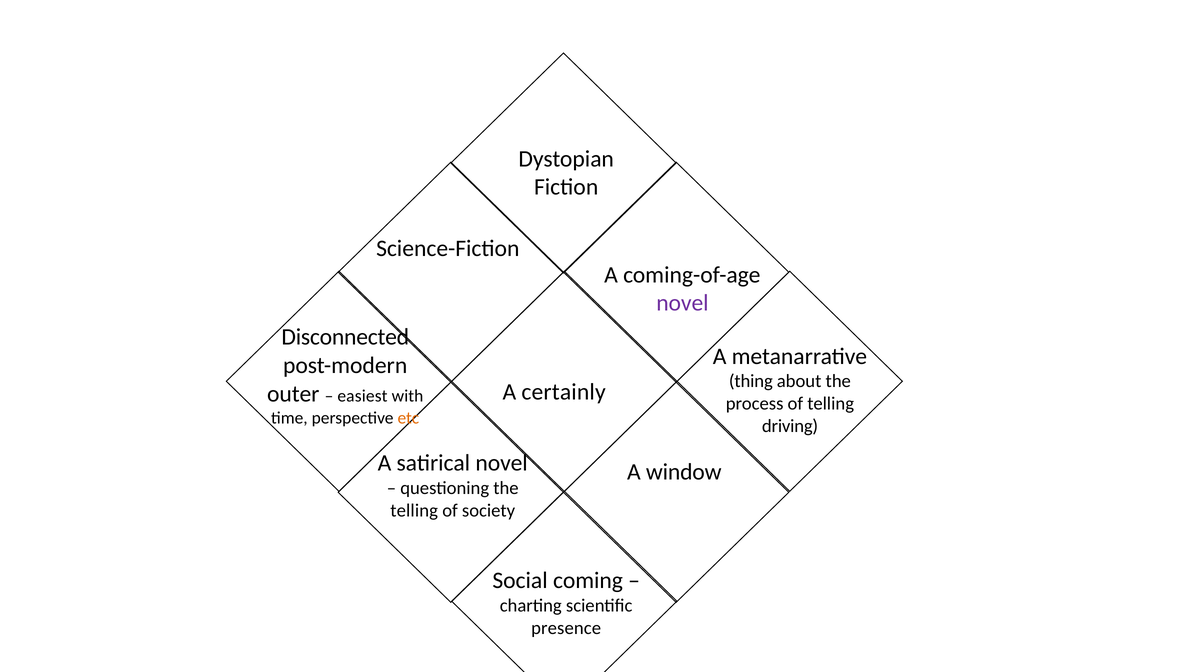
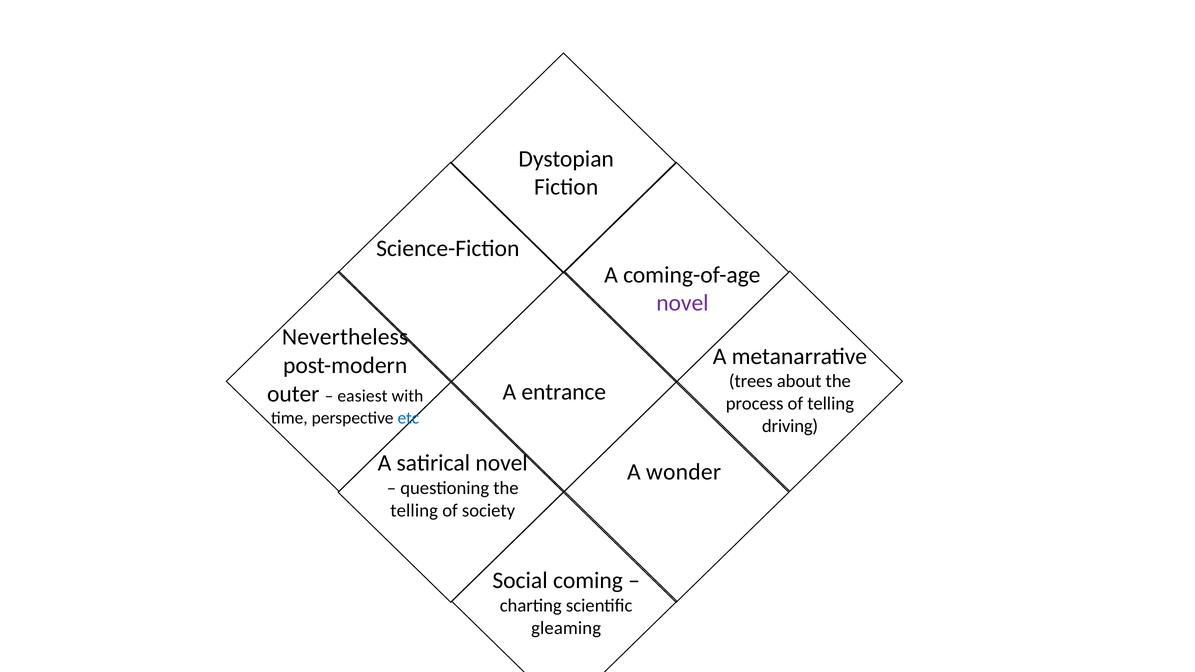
Disconnected: Disconnected -> Nevertheless (345, 337)
thing: thing -> trees (751, 381)
certainly: certainly -> entrance (564, 392)
etc colour: orange -> blue (408, 418)
window: window -> wonder (684, 472)
presence: presence -> gleaming (566, 628)
